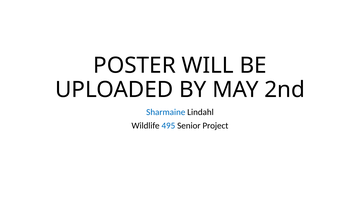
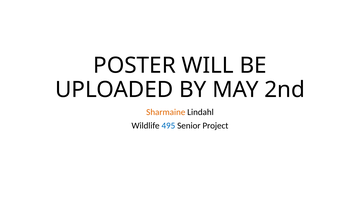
Sharmaine colour: blue -> orange (166, 113)
